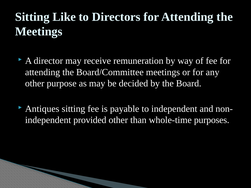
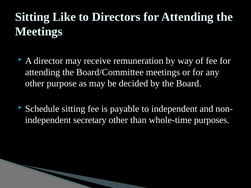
Antiques: Antiques -> Schedule (42, 109)
provided: provided -> secretary (90, 120)
